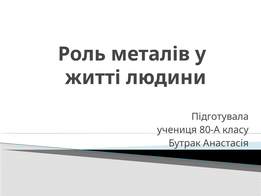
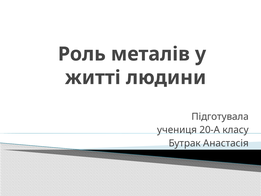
80-А: 80-А -> 20-А (210, 130)
